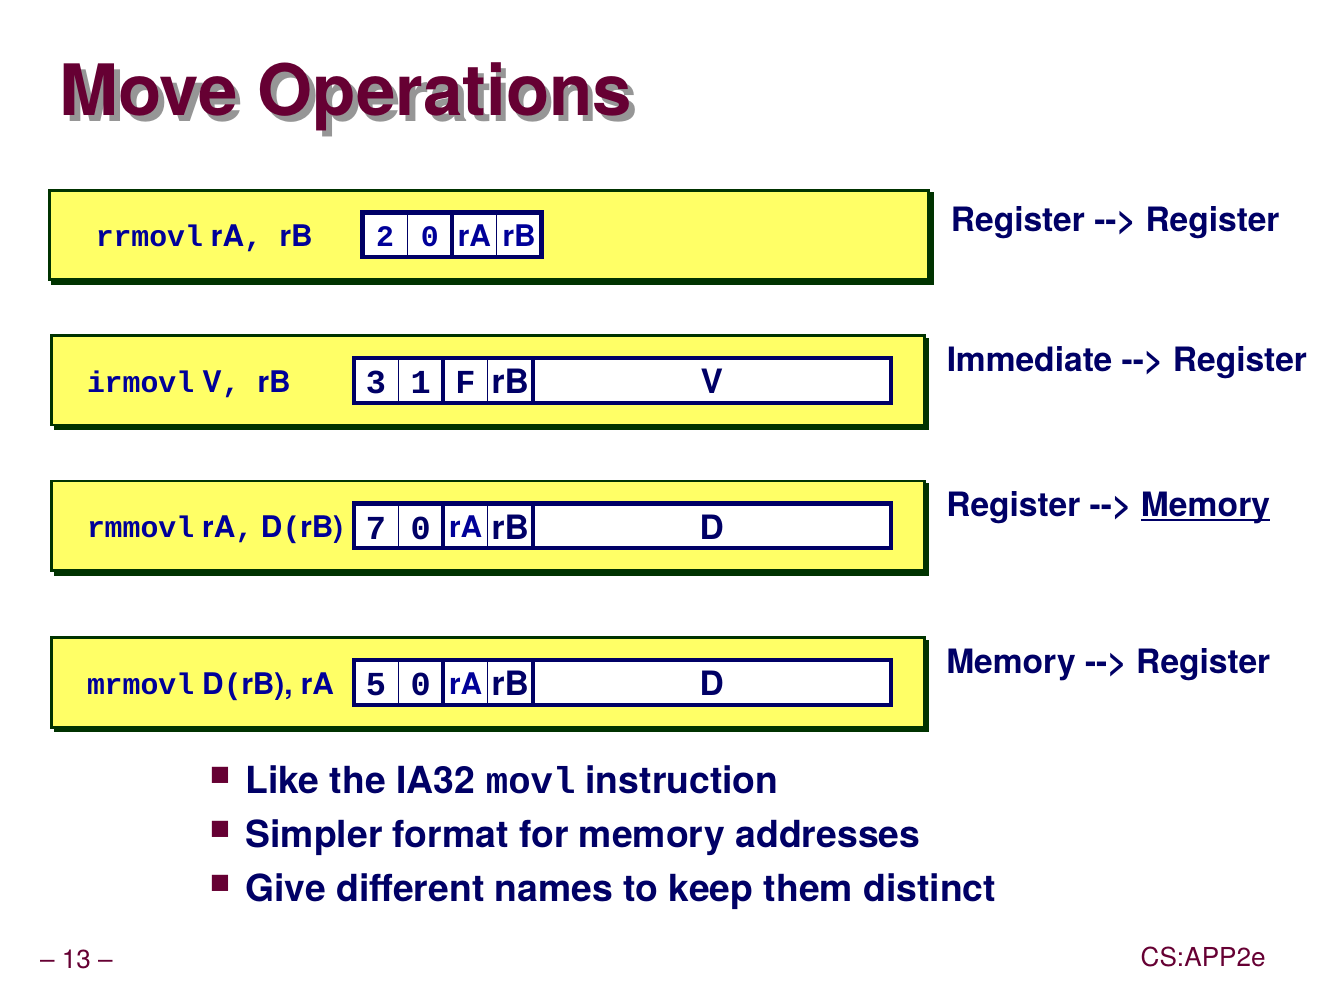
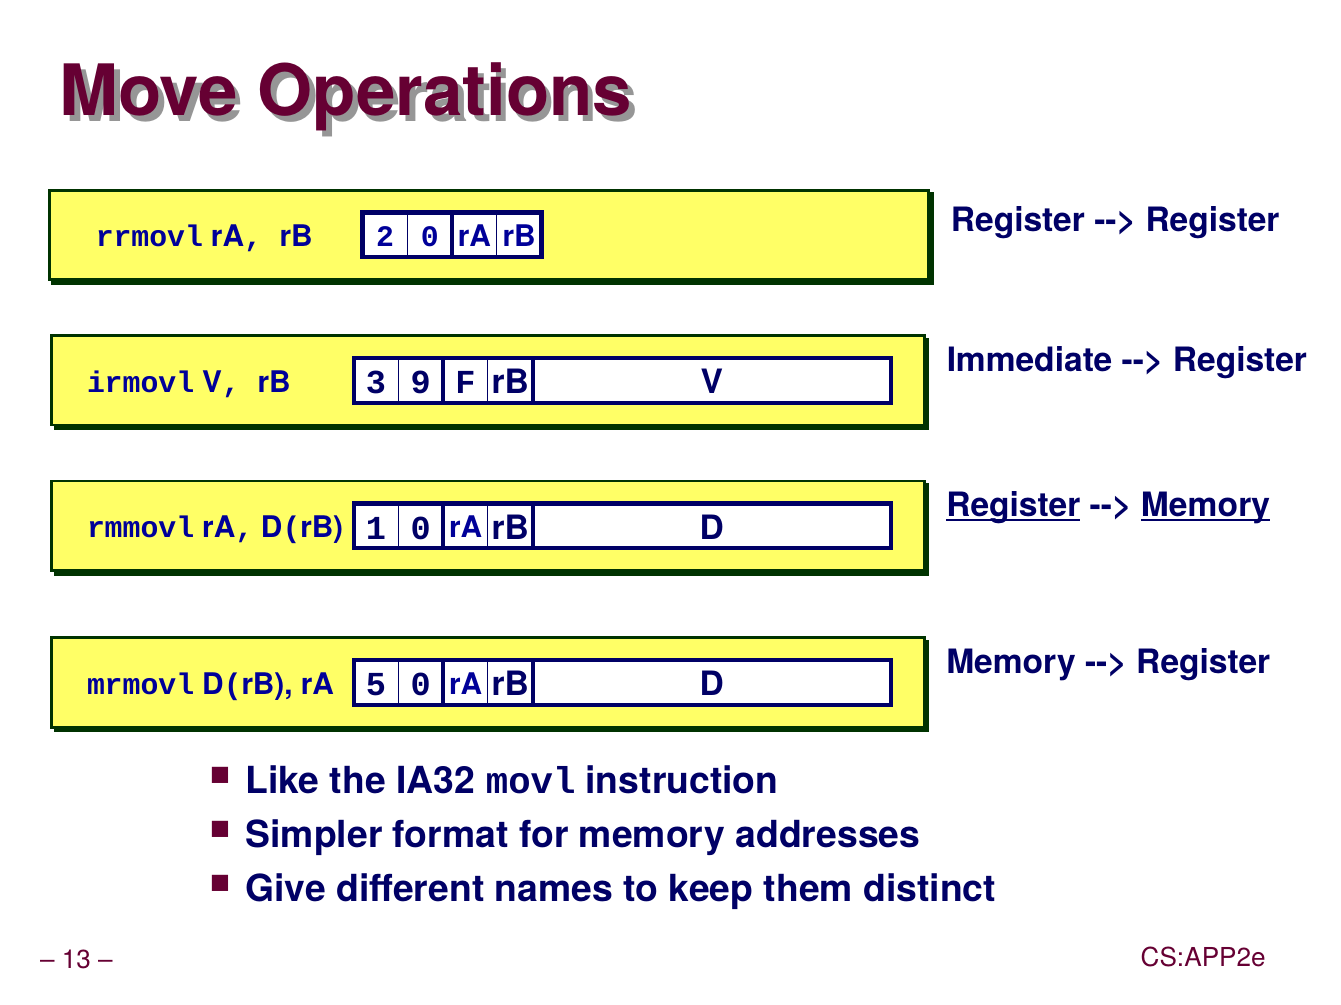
1: 1 -> 9 (421, 383)
Register underline: none -> present (1013, 506)
7: 7 -> 1 (376, 528)
